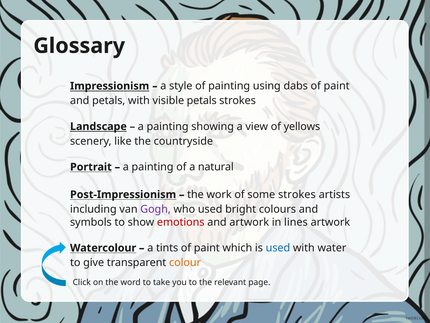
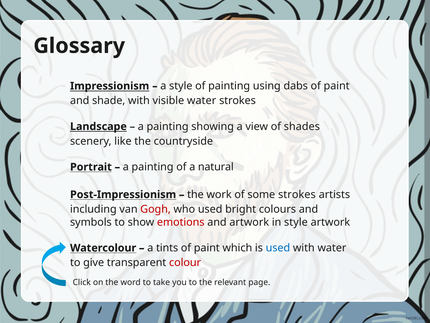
and petals: petals -> shade (109, 101)
visible petals: petals -> water (202, 101)
yellows: yellows -> shades (302, 126)
Gogh colour: purple -> red (156, 209)
in lines: lines -> style (296, 222)
colour colour: orange -> red (185, 262)
